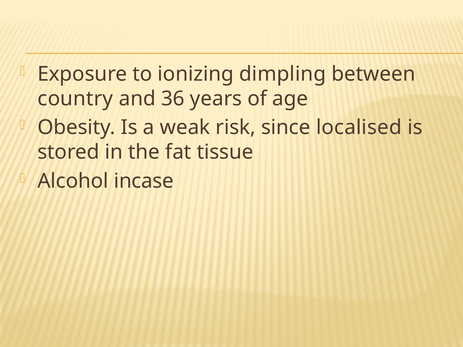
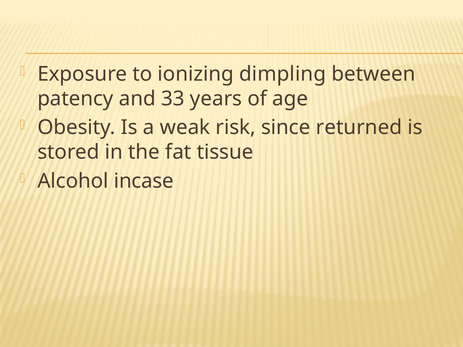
country: country -> patency (75, 99)
36: 36 -> 33 (173, 99)
localised: localised -> returned (359, 128)
